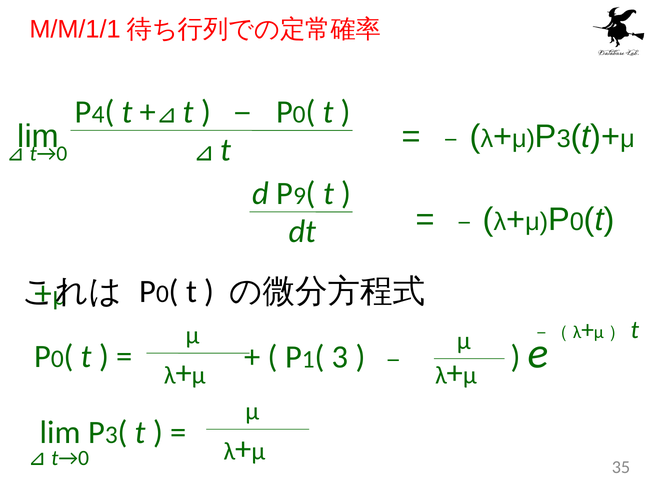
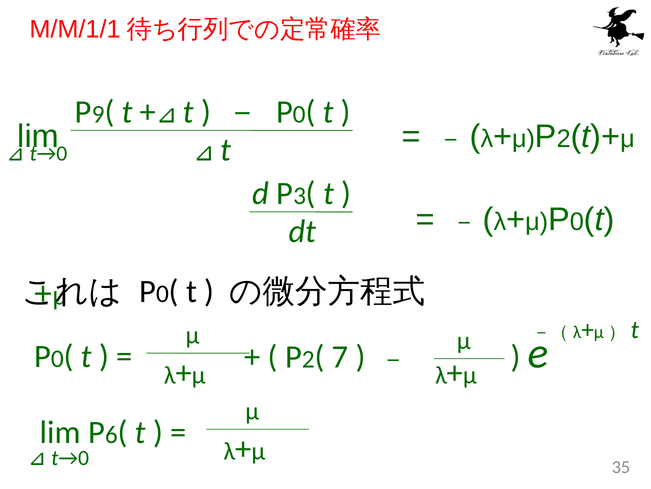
4: 4 -> 9 (98, 114)
3: 3 -> 2 (564, 139)
9: 9 -> 3 (300, 196)
1: 1 -> 2 (308, 359)
3: 3 -> 7 (340, 356)
3: 3 -> 6 (111, 434)
